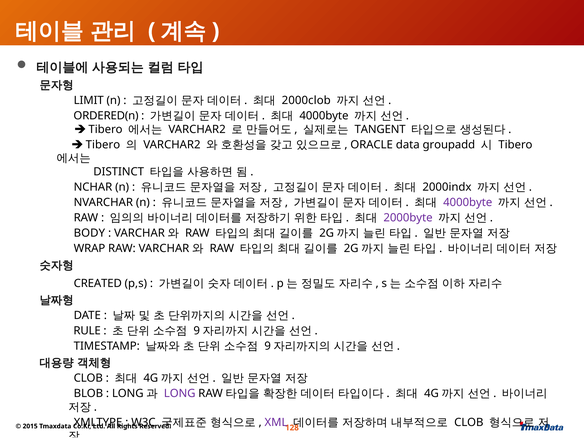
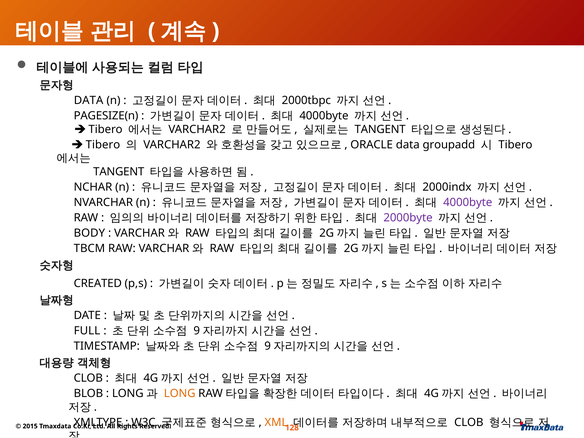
LIMIT: LIMIT -> DATA (89, 100)
2000clob: 2000clob -> 2000tbpc (306, 100)
ORDERED(n: ORDERED(n -> PAGESIZE(n (106, 116)
DISTINCT: DISTINCT -> TANGENT (119, 172)
WRAP: WRAP -> TBCM (89, 249)
RULE: RULE -> FULL (87, 331)
LONG colour: purple -> orange (180, 393)
XML colour: purple -> orange (276, 422)
